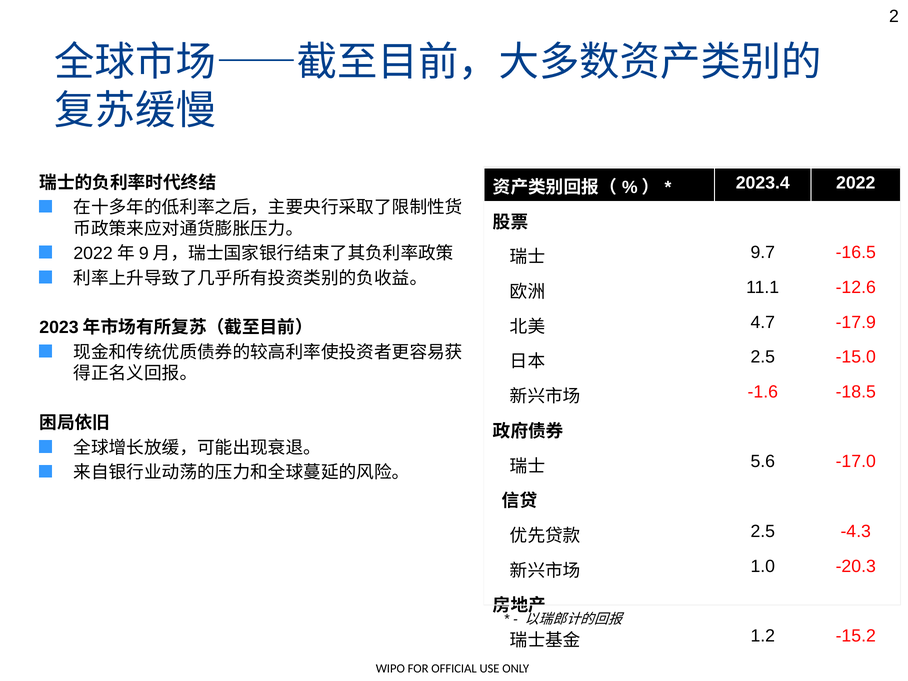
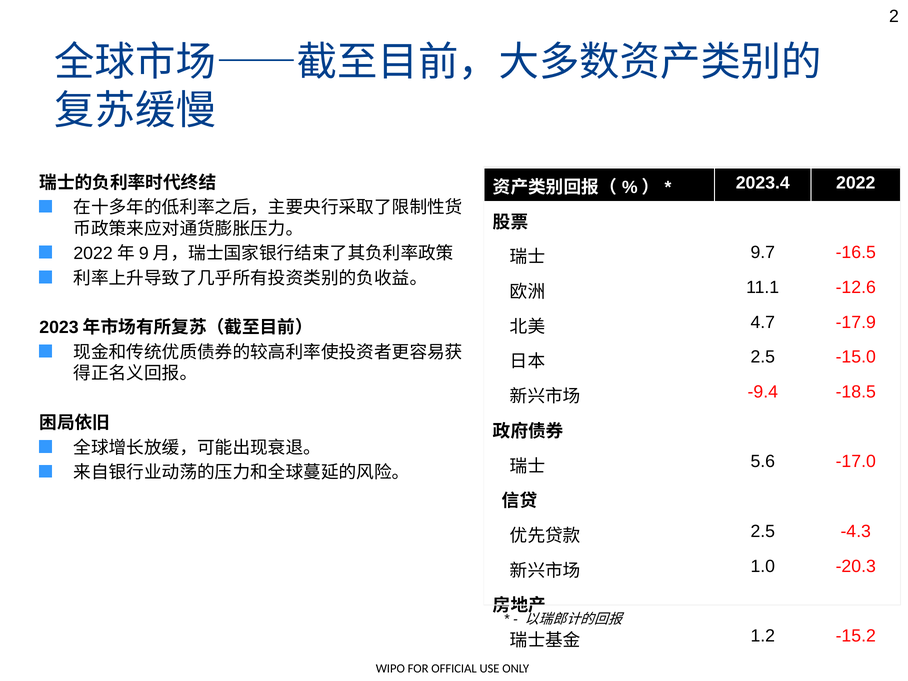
-1.6: -1.6 -> -9.4 (763, 392)
